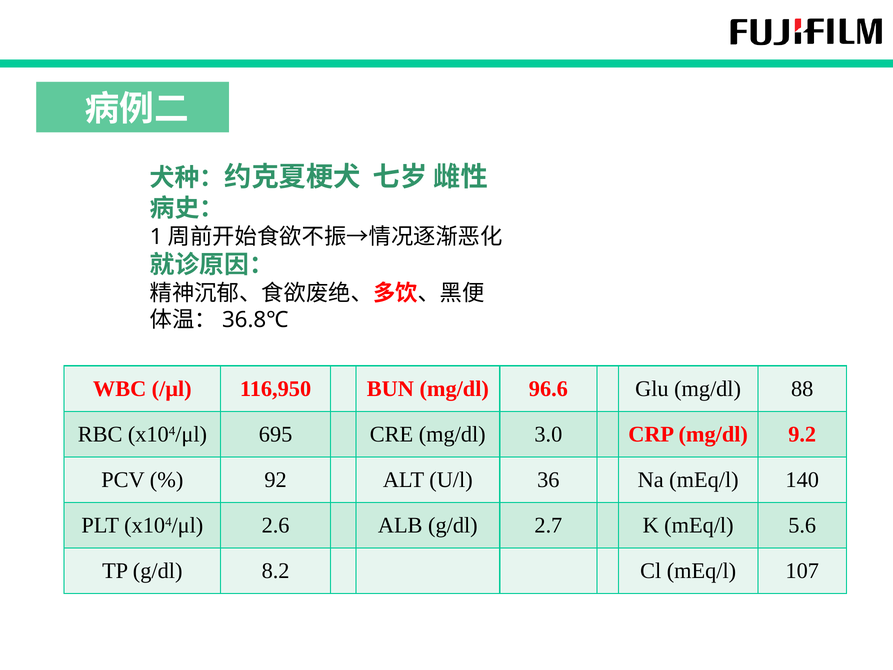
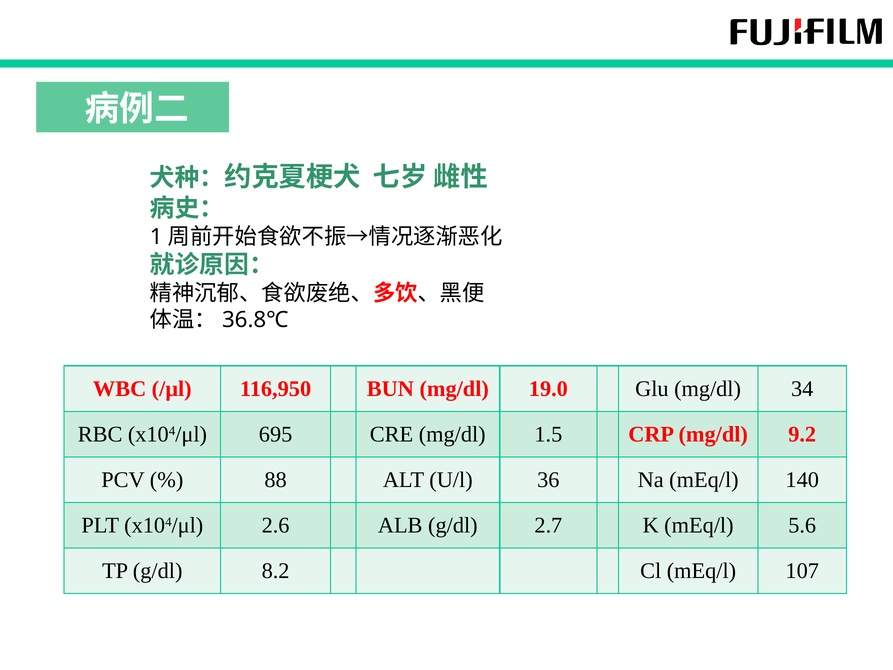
96.6: 96.6 -> 19.0 (548, 389)
88: 88 -> 34 (802, 389)
3.0: 3.0 -> 1.5 (548, 434)
92: 92 -> 88 (276, 480)
